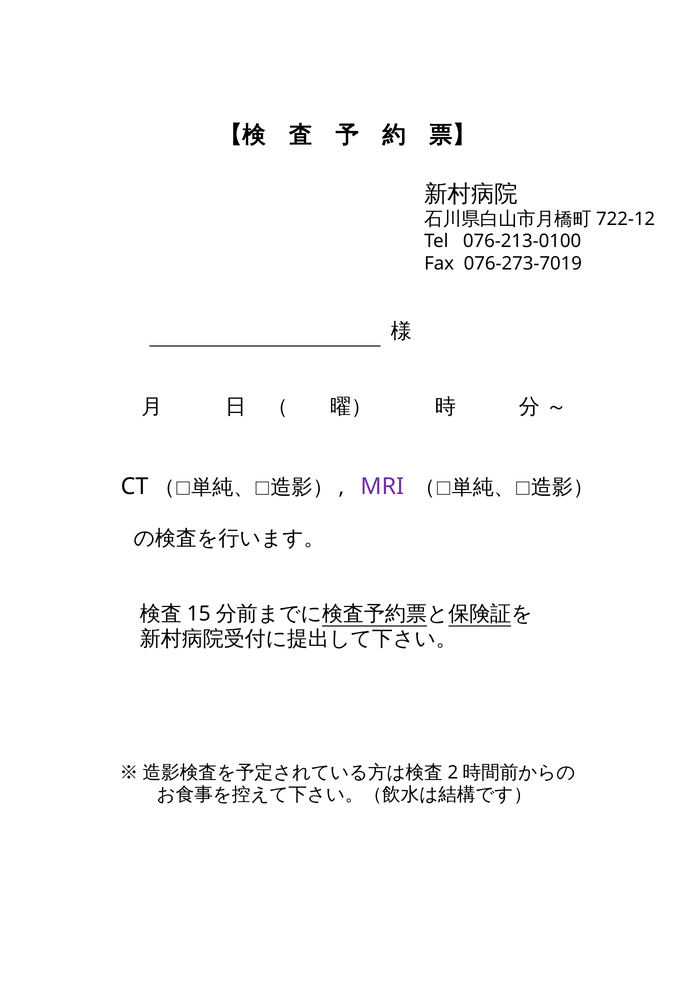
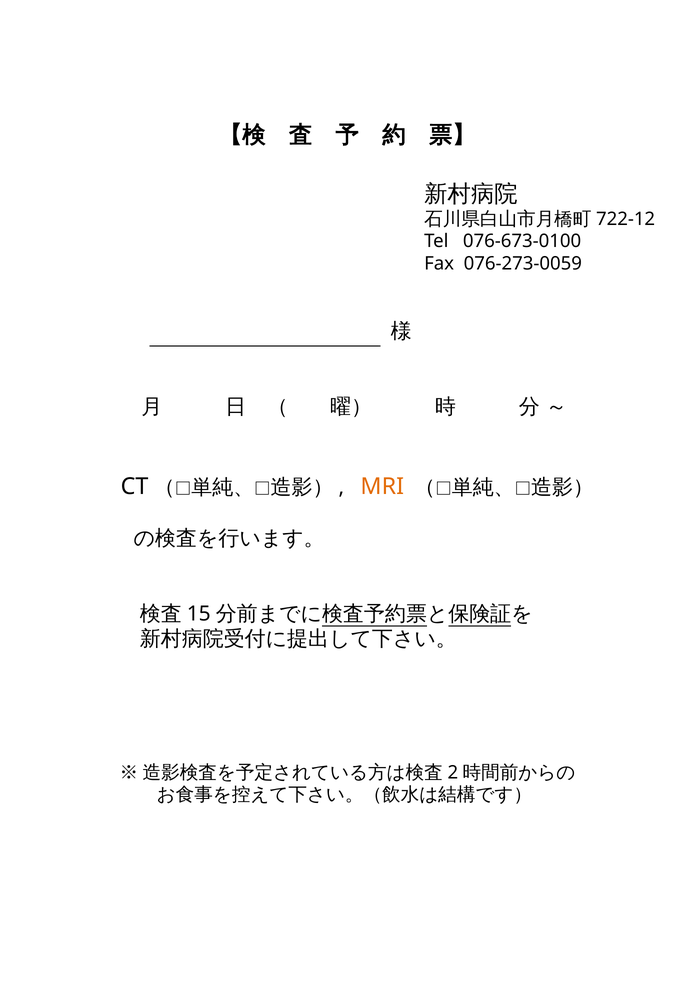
076-213-0100: 076-213-0100 -> 076-673-0100 (522, 241)
076-273-7019: 076-273-7019 -> 076-273-0059 (523, 264)
MRI colour: purple -> orange (382, 487)
